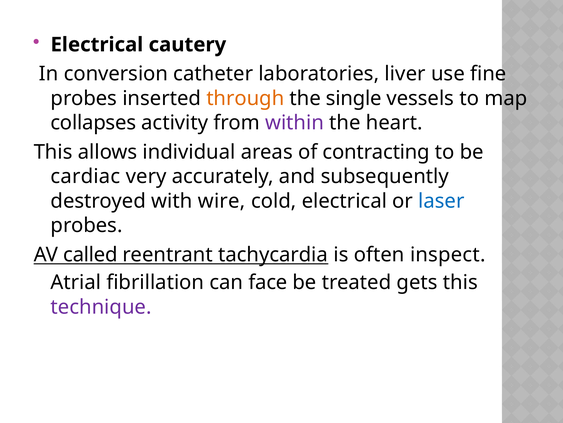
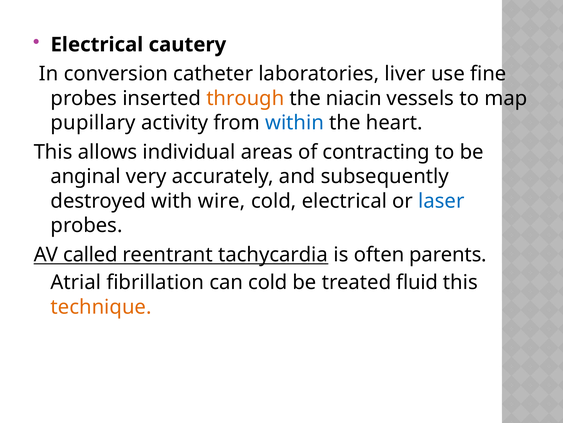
single: single -> niacin (354, 98)
collapses: collapses -> pupillary (93, 123)
within colour: purple -> blue (295, 123)
cardiac: cardiac -> anginal (86, 176)
inspect: inspect -> parents (448, 254)
can face: face -> cold (268, 282)
gets: gets -> fluid (417, 282)
technique colour: purple -> orange (101, 306)
